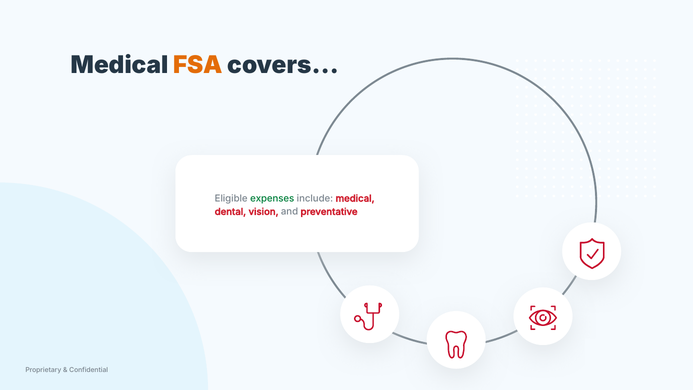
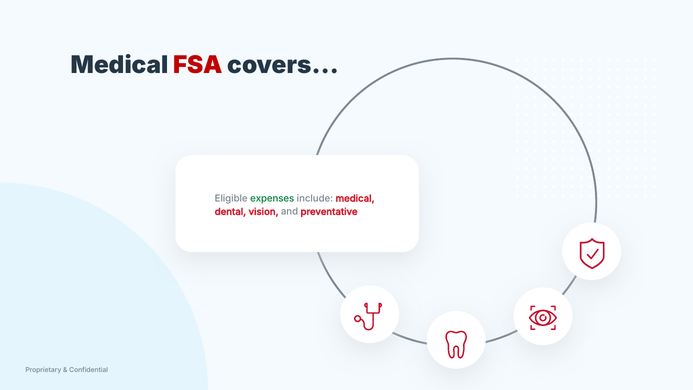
FSA colour: orange -> red (198, 65)
